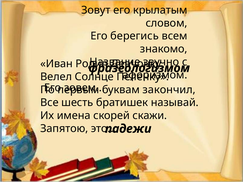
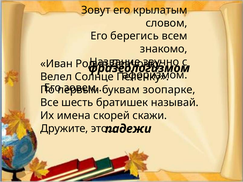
закончил: закончил -> зоопарке (169, 90)
Запятою: Запятою -> Дружите (64, 129)
